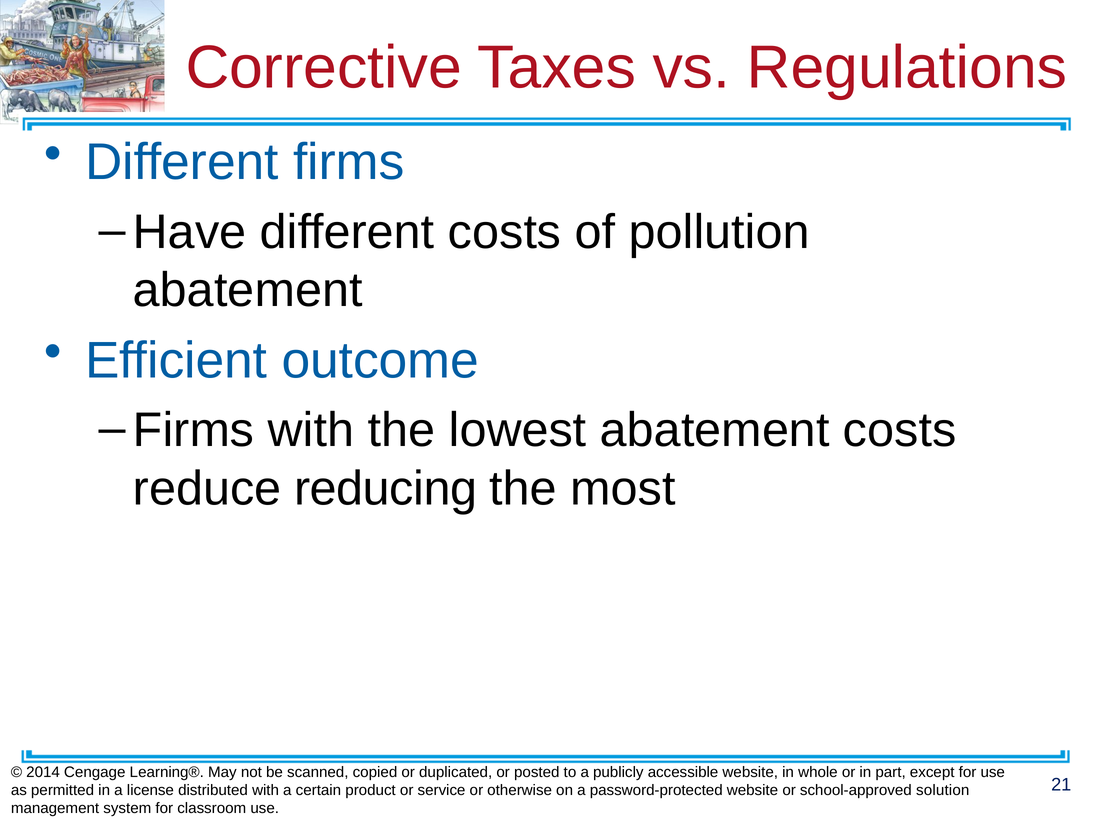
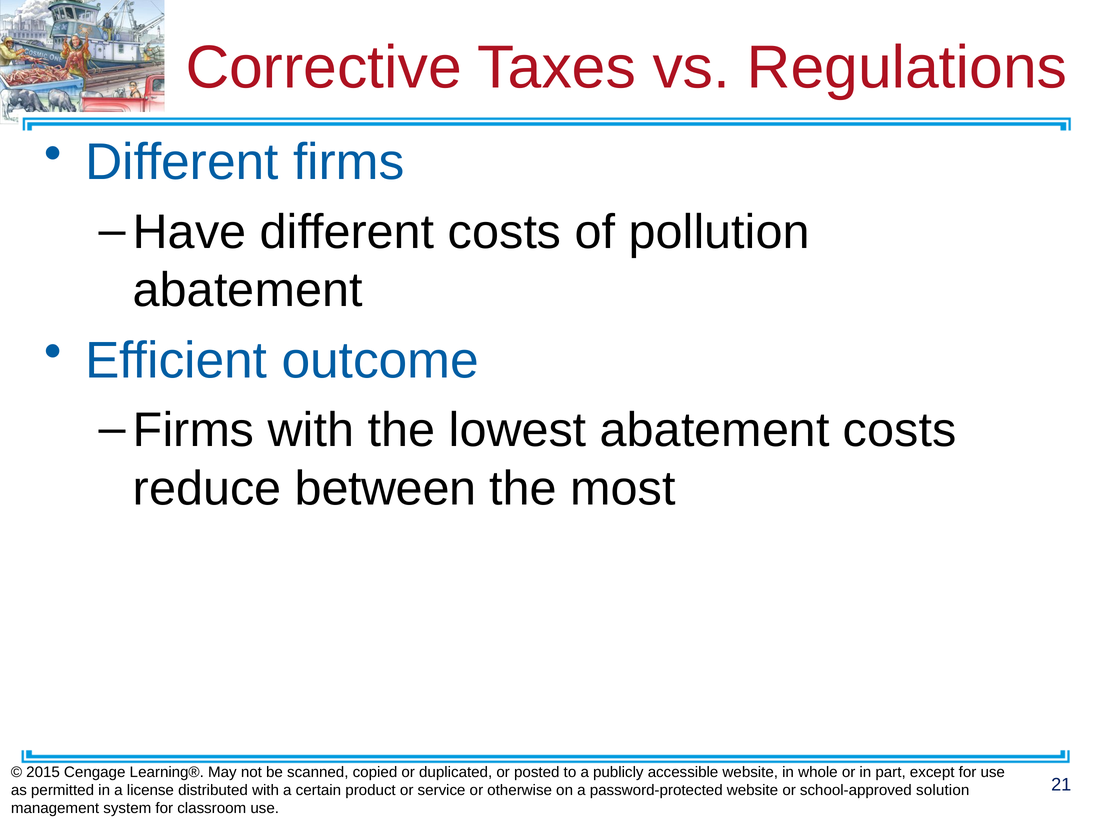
reducing: reducing -> between (386, 489)
2014: 2014 -> 2015 (43, 773)
